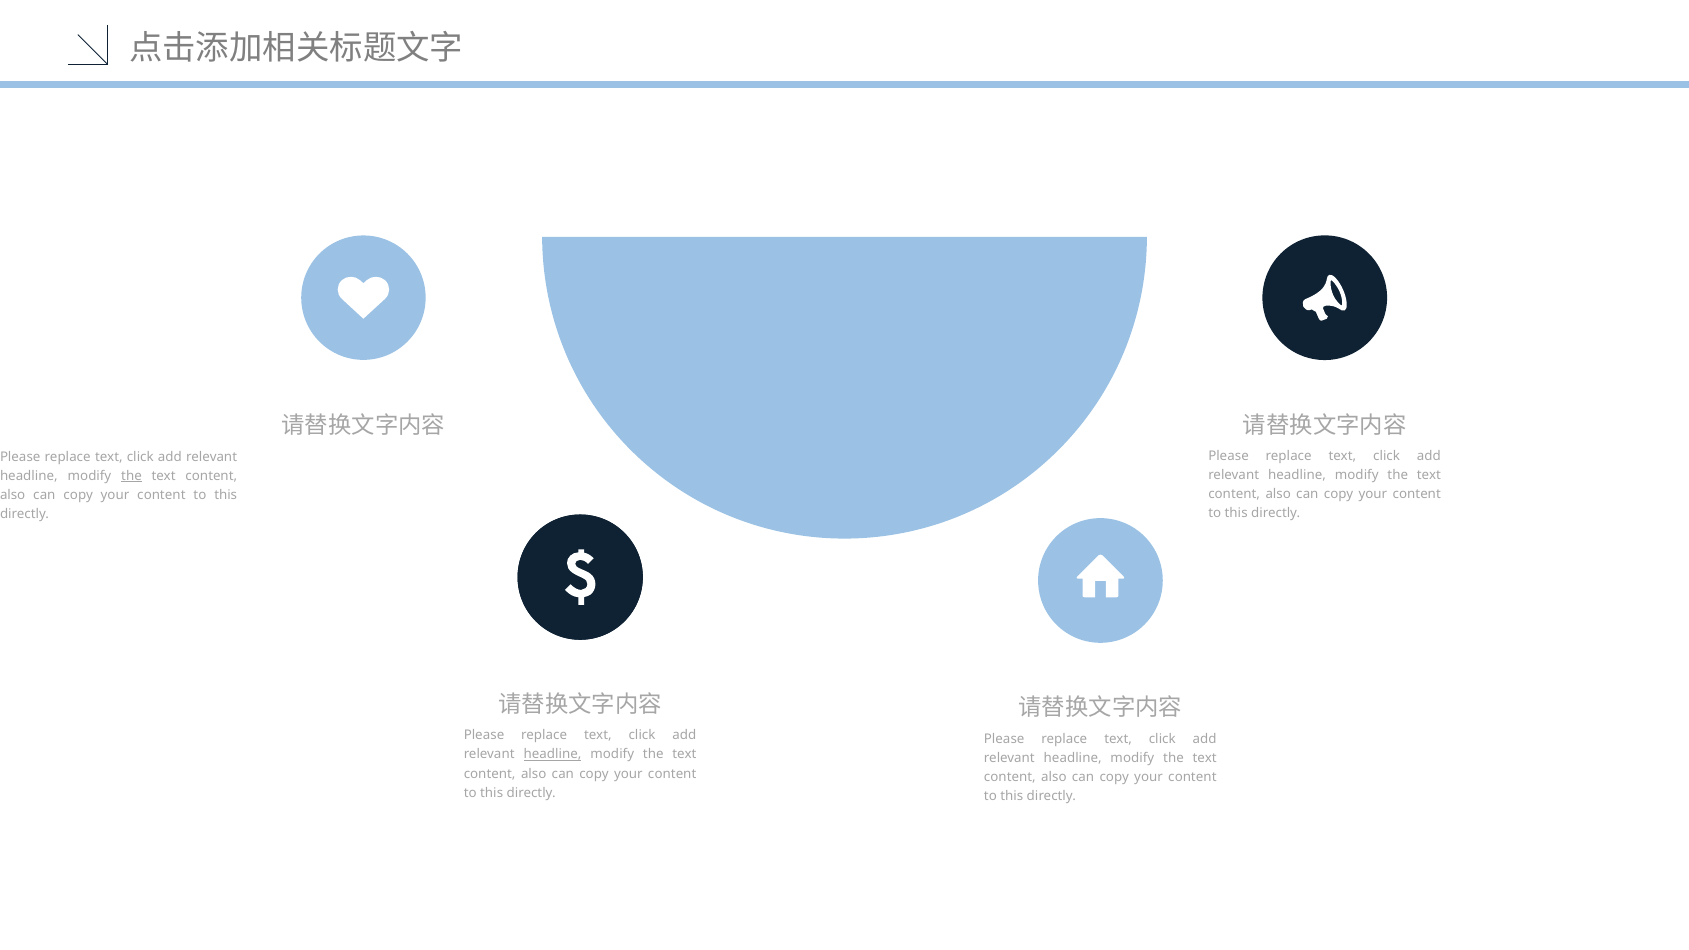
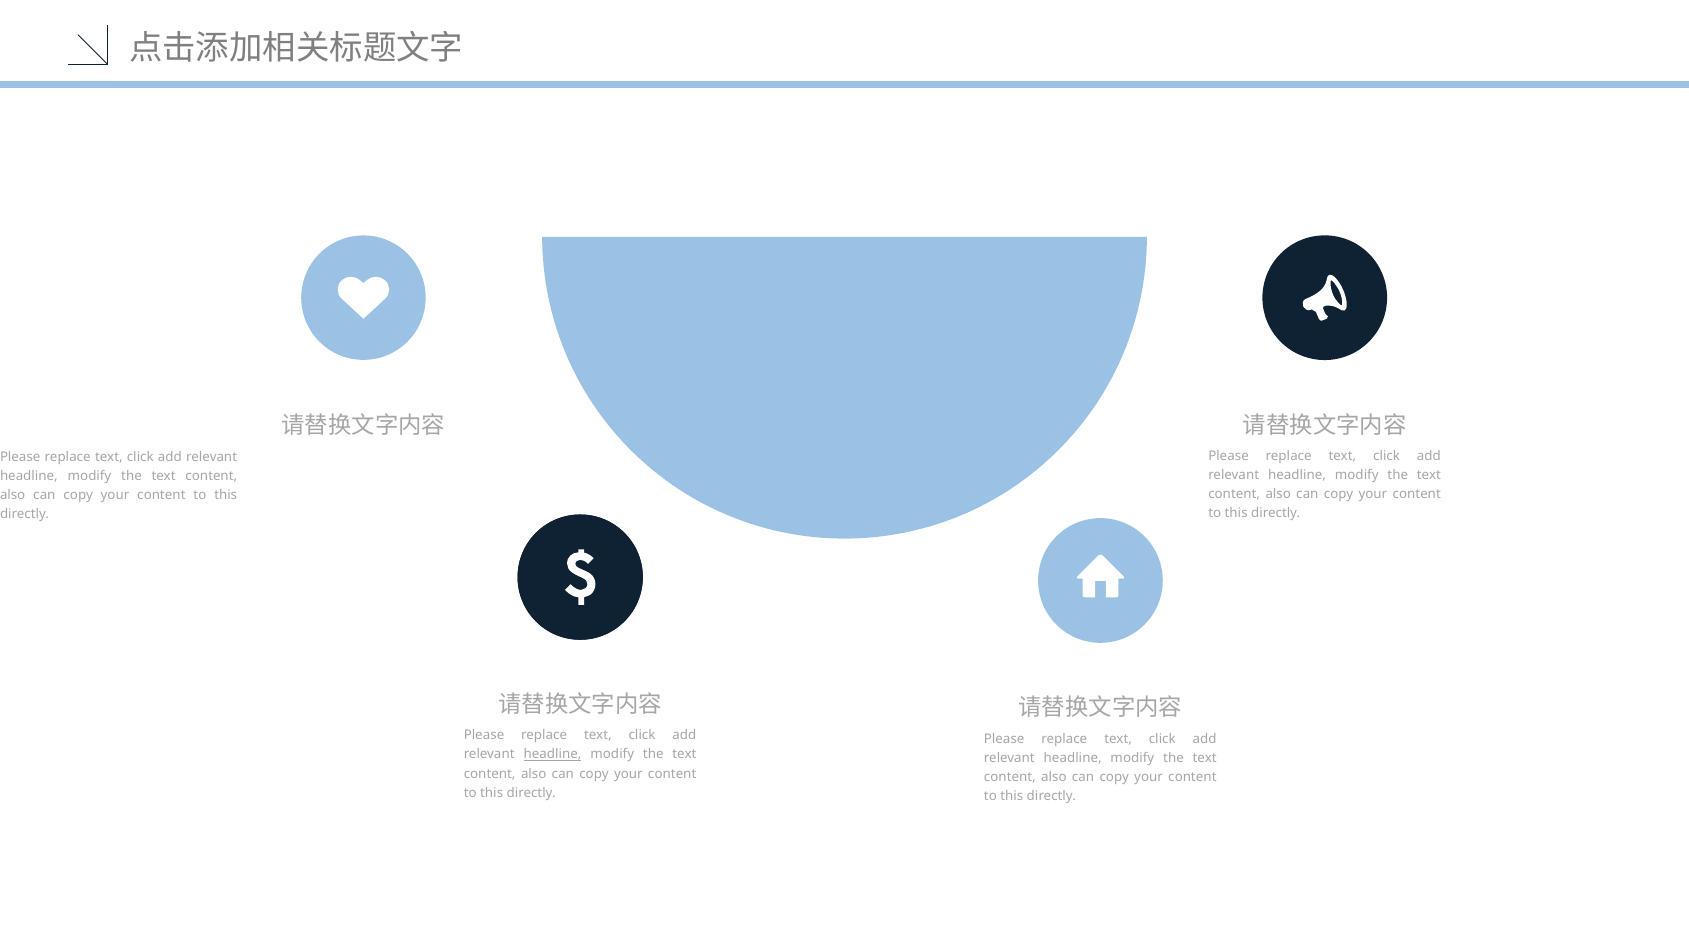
the underline: present -> none (131, 476)
